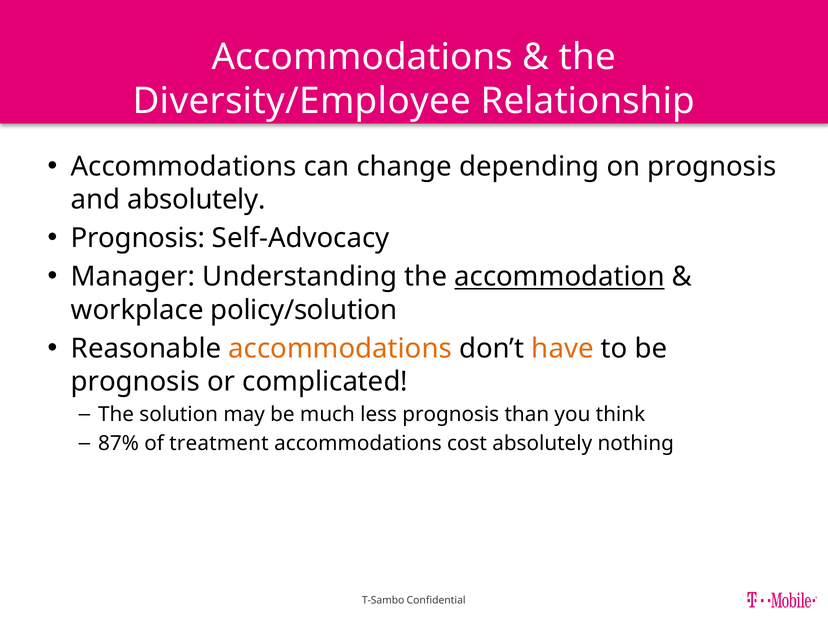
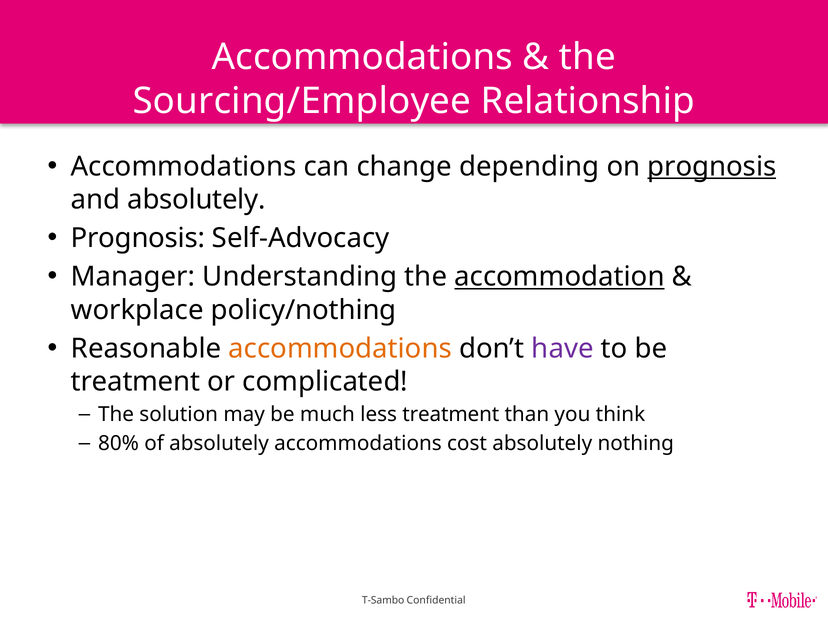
Diversity/Employee: Diversity/Employee -> Sourcing/Employee (302, 101)
prognosis underline: none -> present (712, 166)
policy/solution: policy/solution -> policy/nothing (304, 310)
have colour: orange -> purple (563, 349)
prognosis: prognosis -> treatment (136, 382)
less prognosis: prognosis -> treatment (451, 414)
87%: 87% -> 80% (118, 443)
of treatment: treatment -> absolutely (219, 443)
